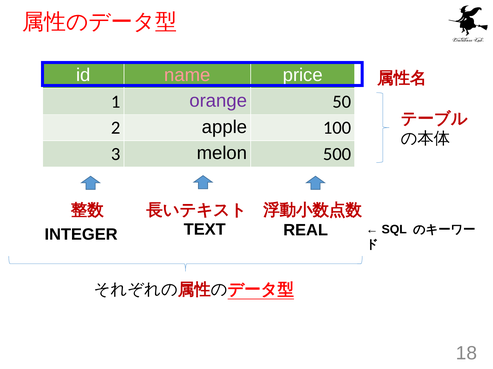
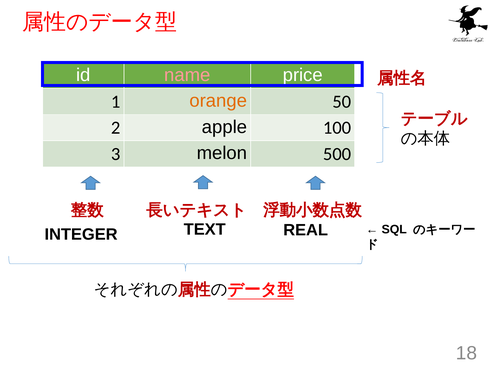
orange colour: purple -> orange (218, 101)
